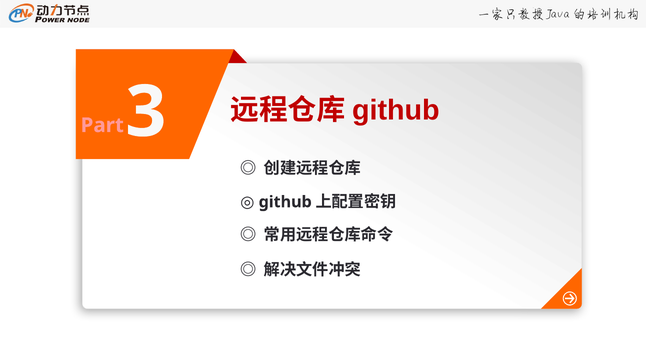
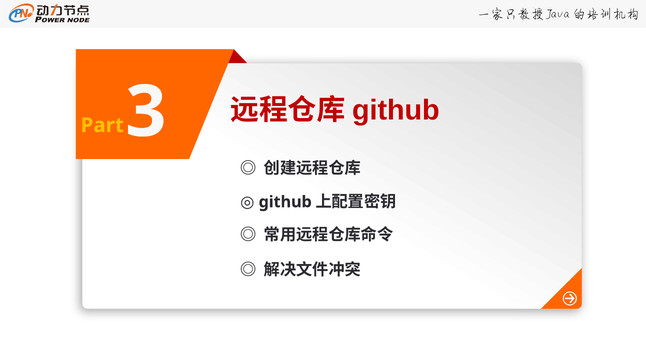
Part colour: pink -> yellow (102, 125)
